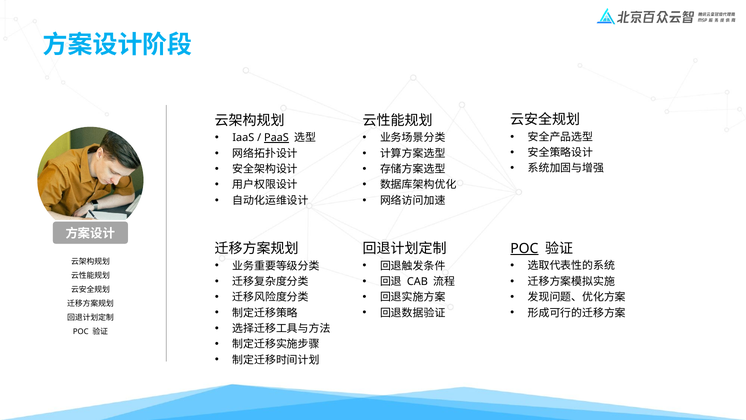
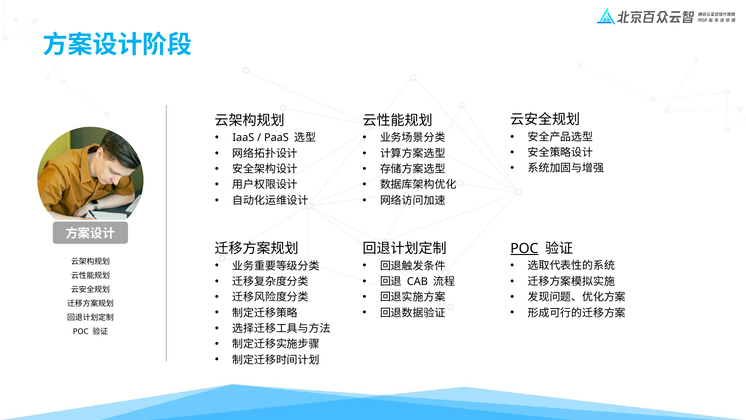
PaaS underline: present -> none (276, 138)
